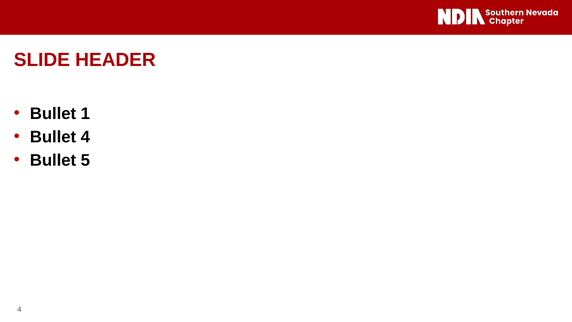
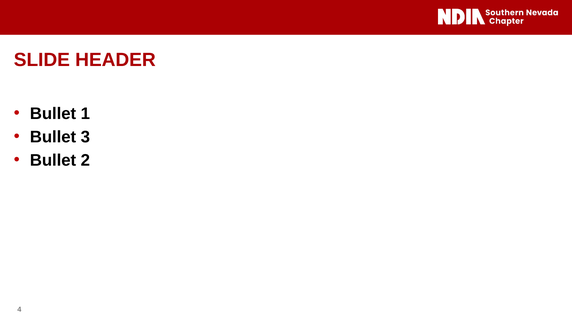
Bullet 4: 4 -> 3 (85, 137)
5: 5 -> 2 (85, 160)
